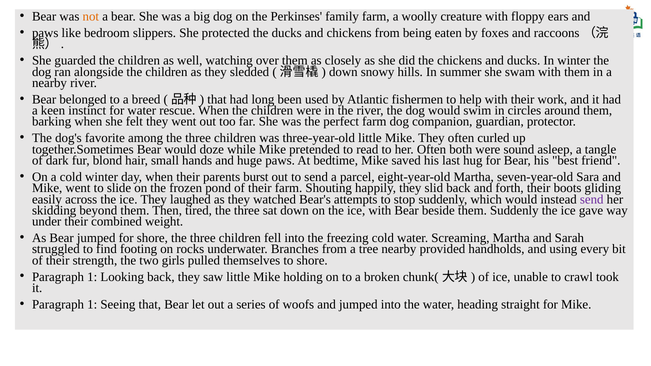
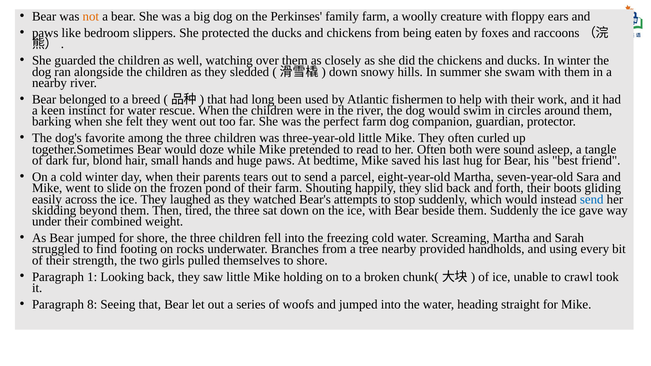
burst: burst -> tears (256, 177)
send colour: purple -> blue (592, 199)
1: 1 -> 8 (92, 305)
